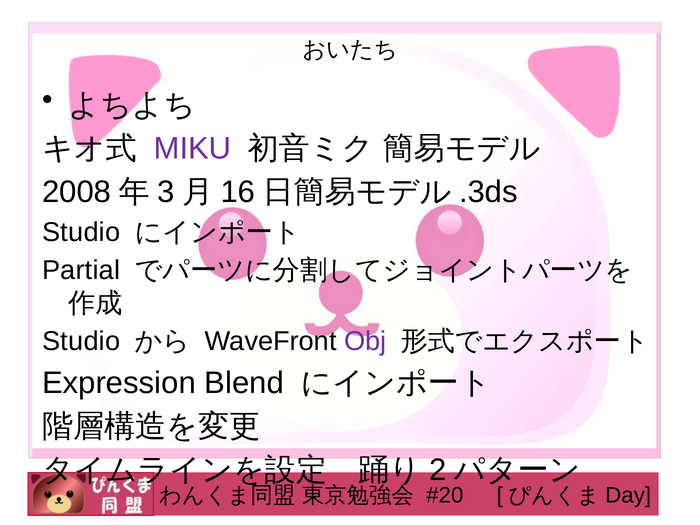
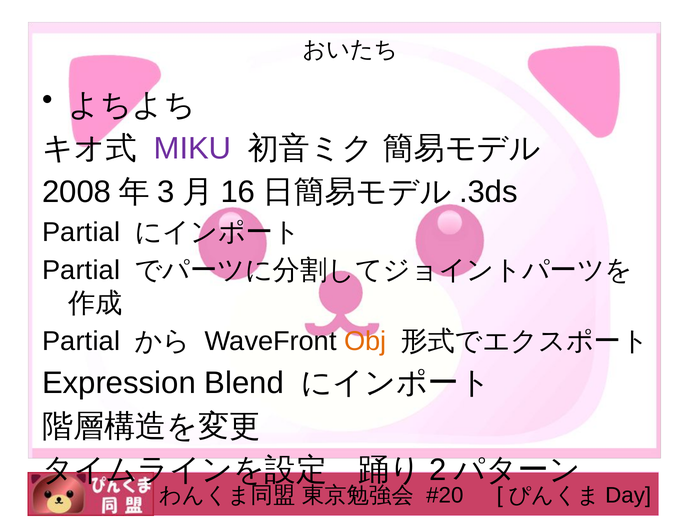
Studio: Studio -> Partial (81, 232)
Studio: Studio -> Partial (81, 341)
Obj colour: purple -> orange (365, 341)
